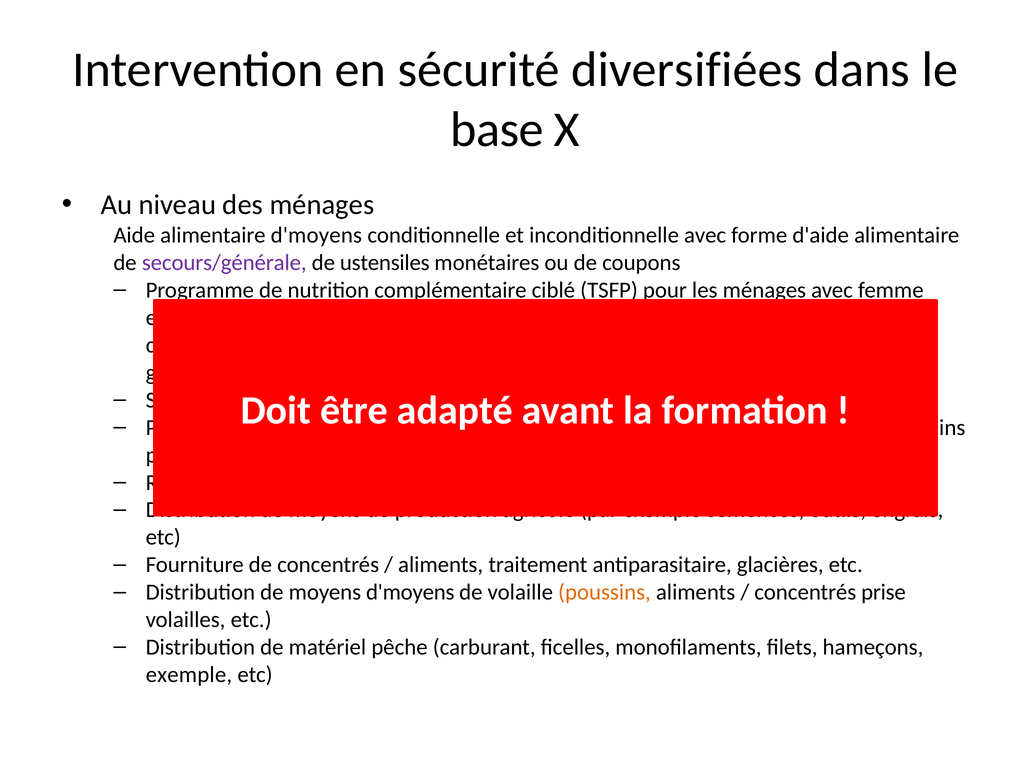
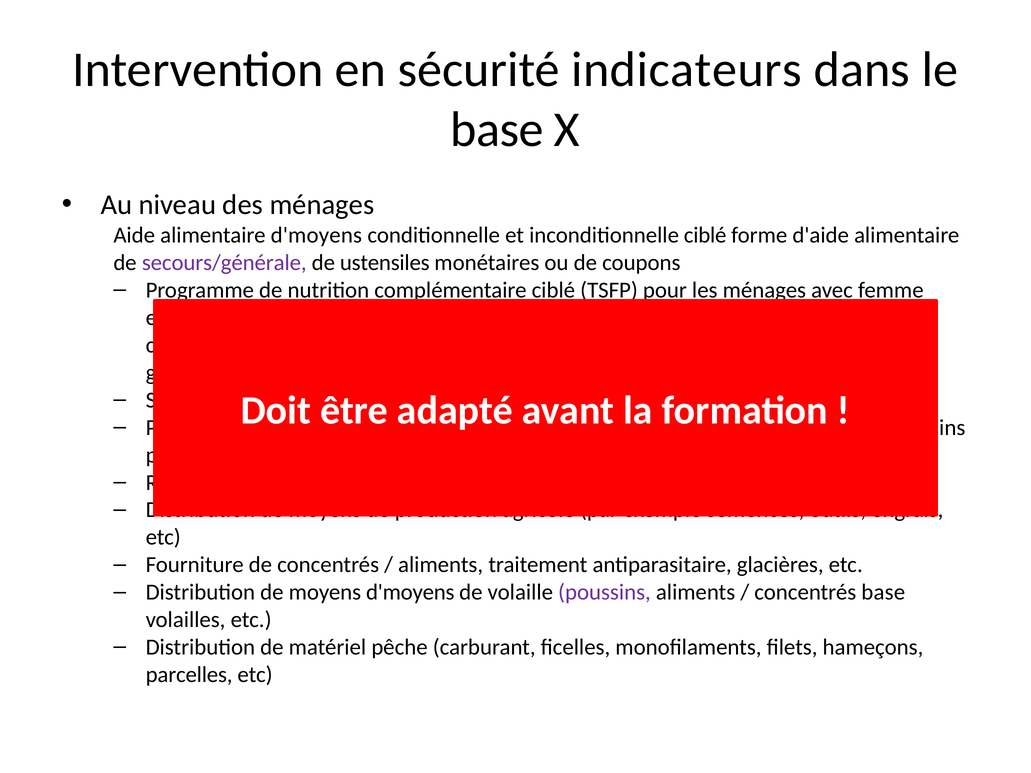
diversifiées: diversifiées -> indicateurs (687, 70)
inconditionnelle avec: avec -> ciblé (705, 235)
poussins colour: orange -> purple (604, 593)
concentrés prise: prise -> base (883, 593)
exemple: exemple -> parcelles (189, 675)
